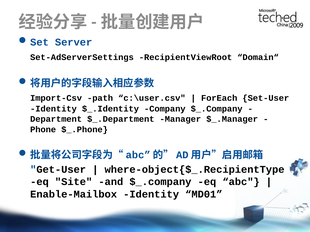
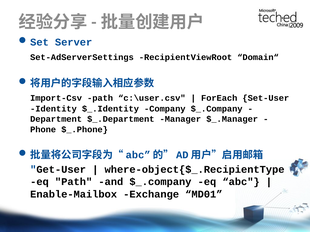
eq Site: Site -> Path (74, 182)
Enable-Mailbox Identity: Identity -> Exchange (151, 195)
